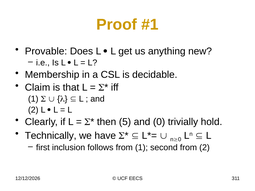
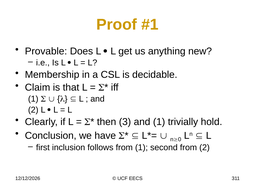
5: 5 -> 3 (125, 122)
and 0: 0 -> 1 (159, 122)
Technically: Technically -> Conclusion (51, 136)
